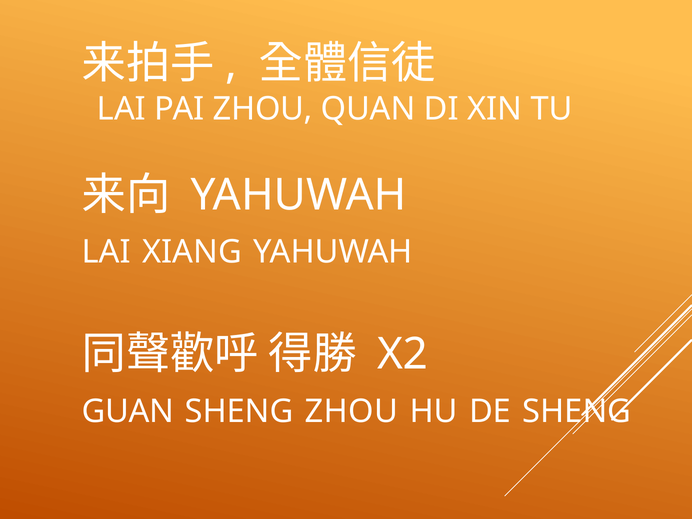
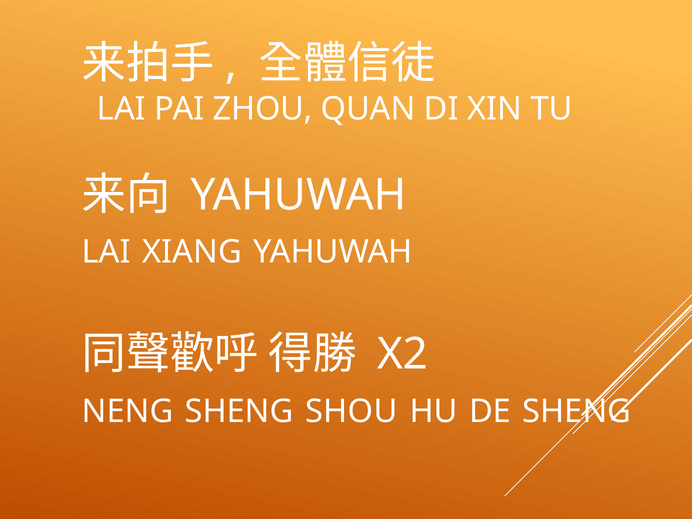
GUAN: GUAN -> NENG (128, 411)
SHENG ZHOU: ZHOU -> SHOU (351, 411)
